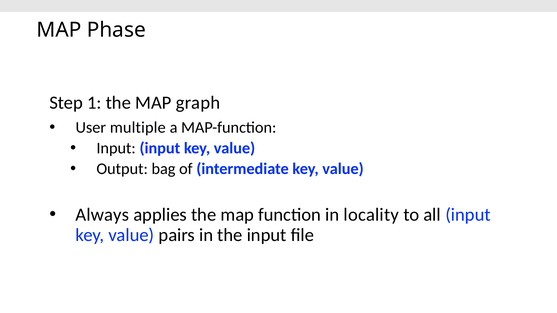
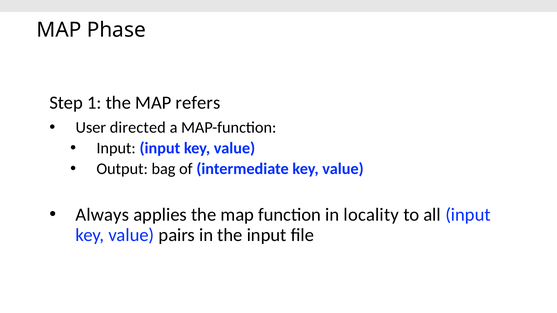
graph: graph -> refers (198, 103)
multiple: multiple -> directed (138, 128)
